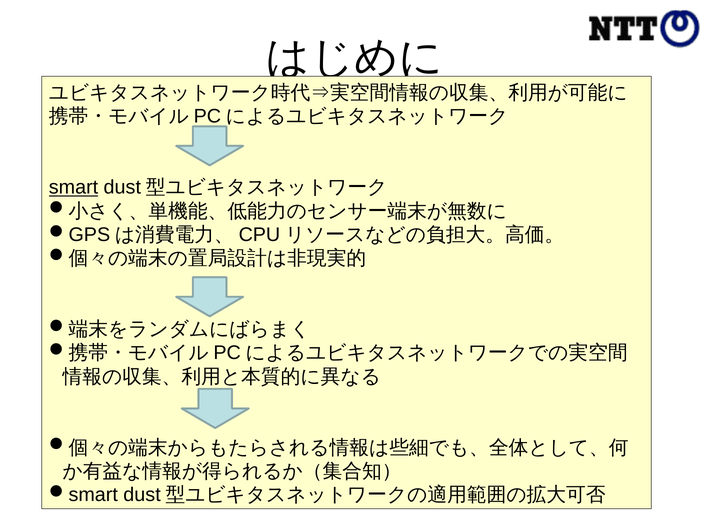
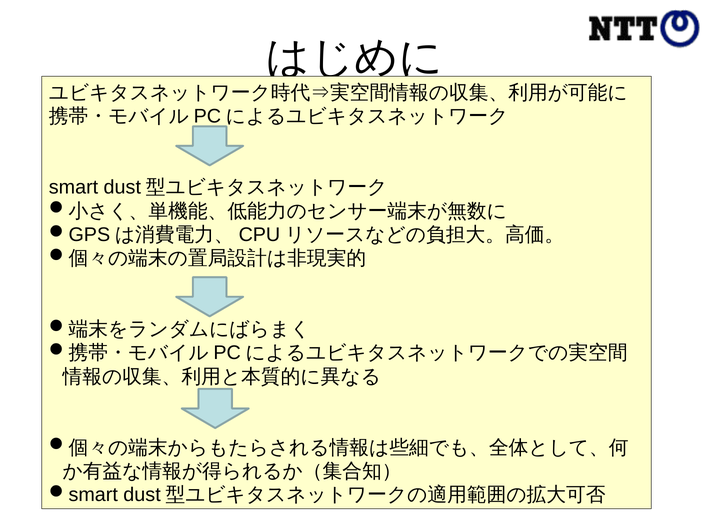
smart underline: present -> none (74, 188)
